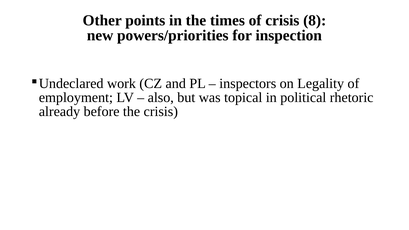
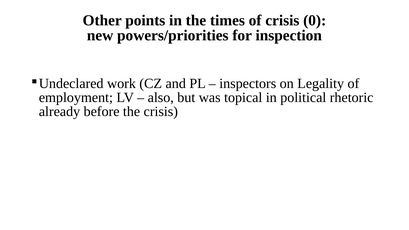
8: 8 -> 0 (315, 20)
